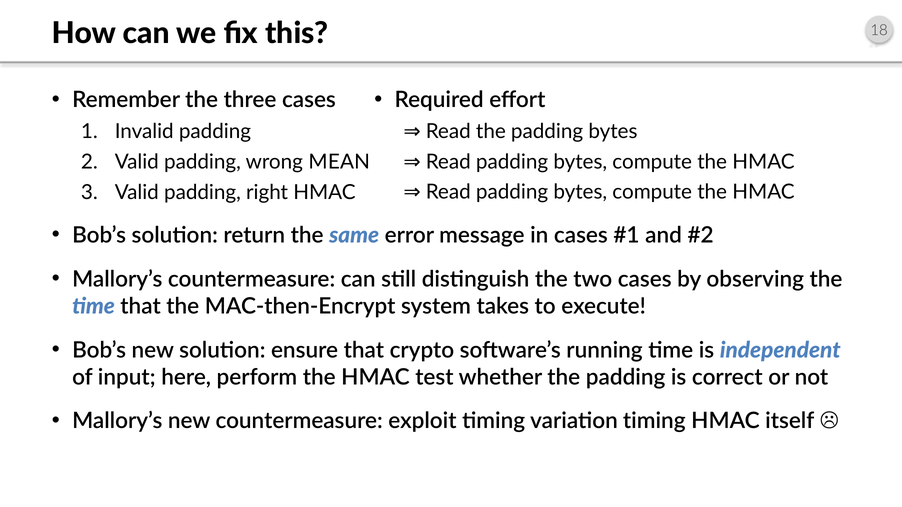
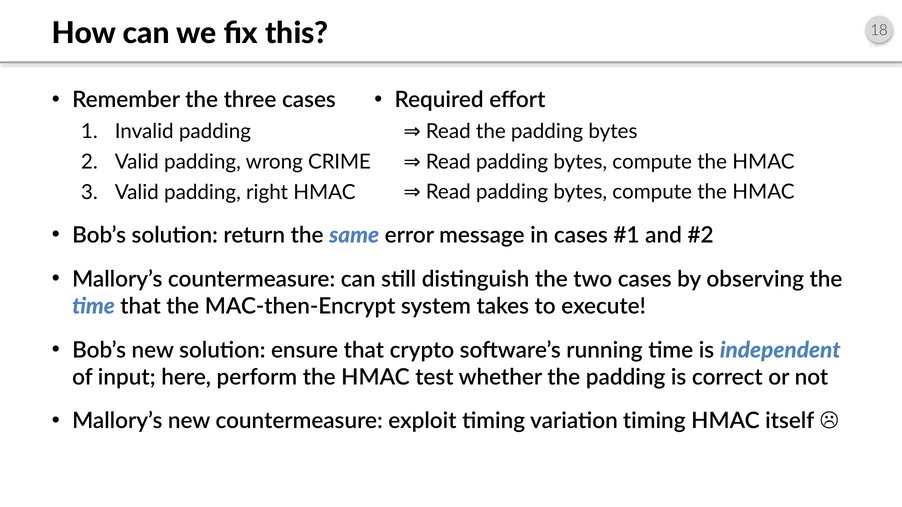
MEAN: MEAN -> CRIME (339, 162)
